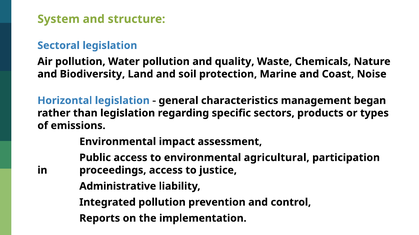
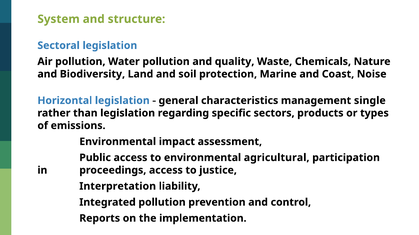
began: began -> single (370, 101)
Administrative: Administrative -> Interpretation (118, 187)
